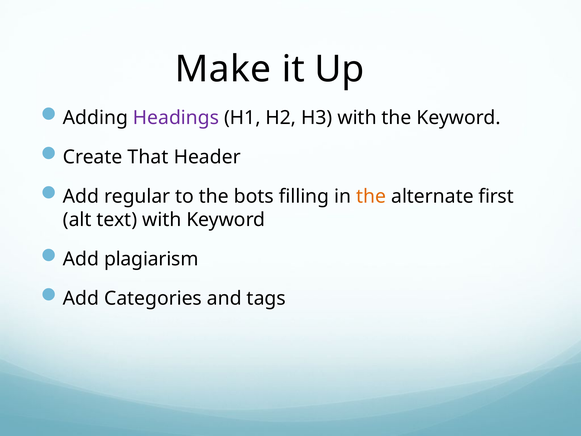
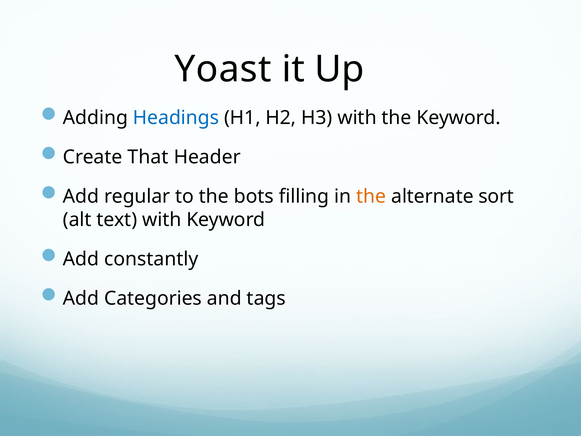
Make: Make -> Yoast (223, 69)
Headings colour: purple -> blue (176, 118)
first: first -> sort (496, 196)
plagiarism: plagiarism -> constantly (151, 259)
